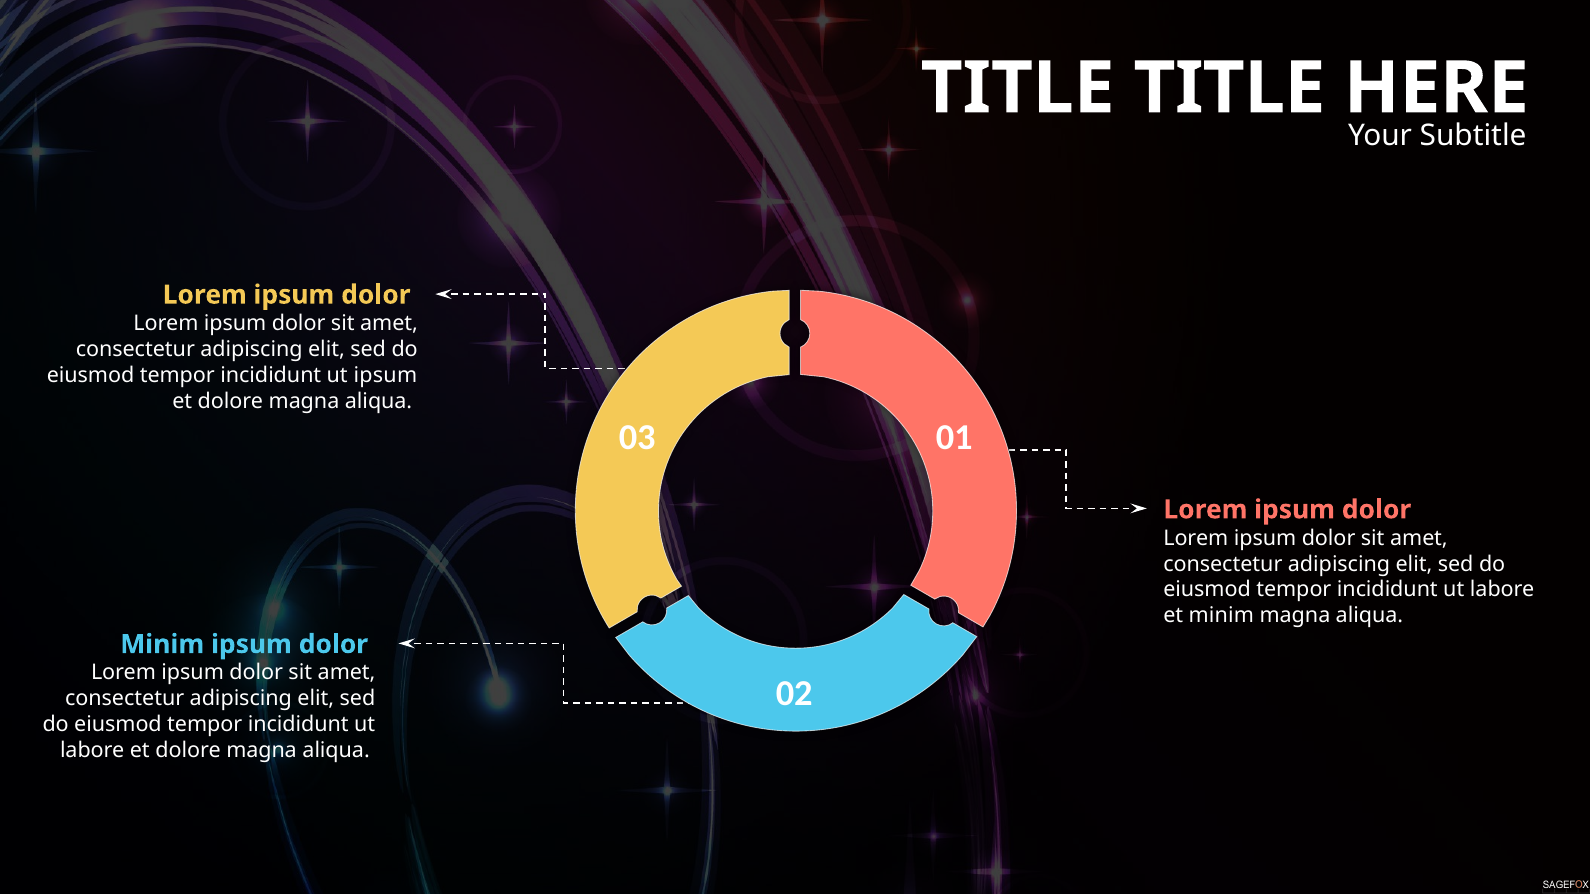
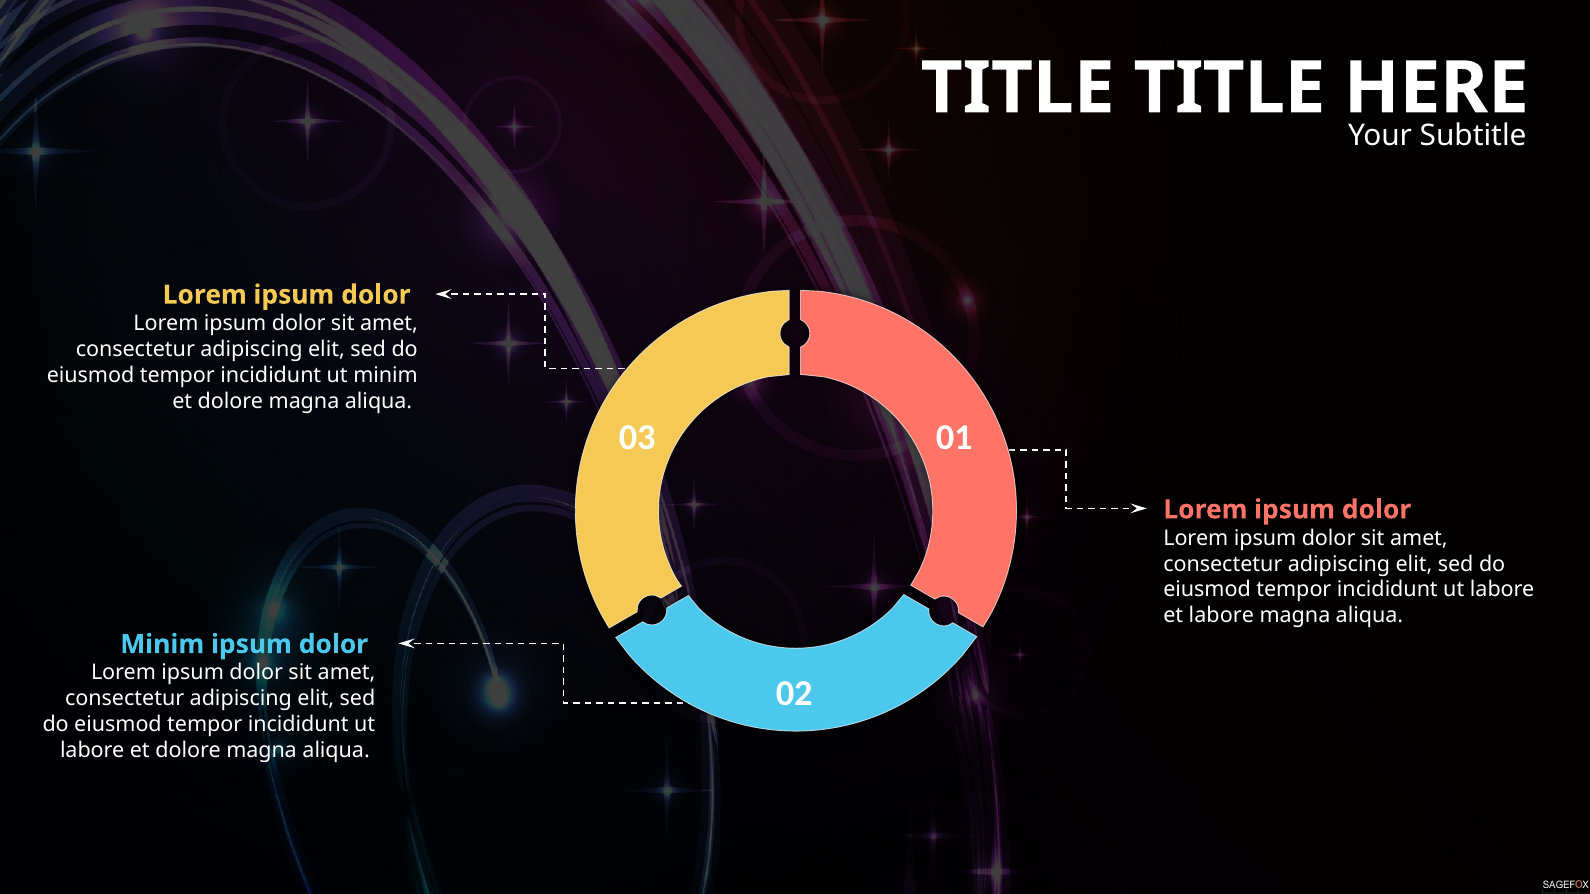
ut ipsum: ipsum -> minim (386, 375)
et minim: minim -> labore (1221, 616)
